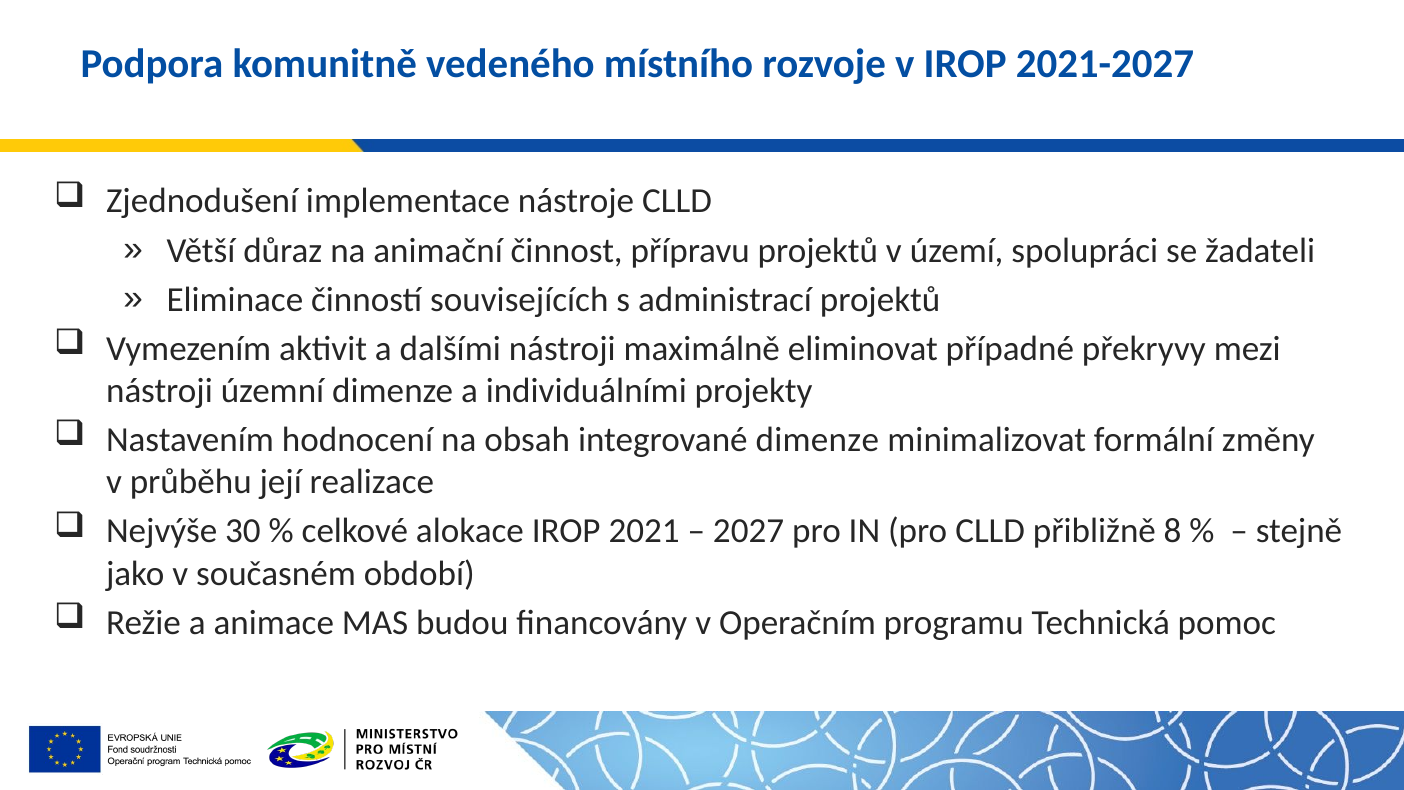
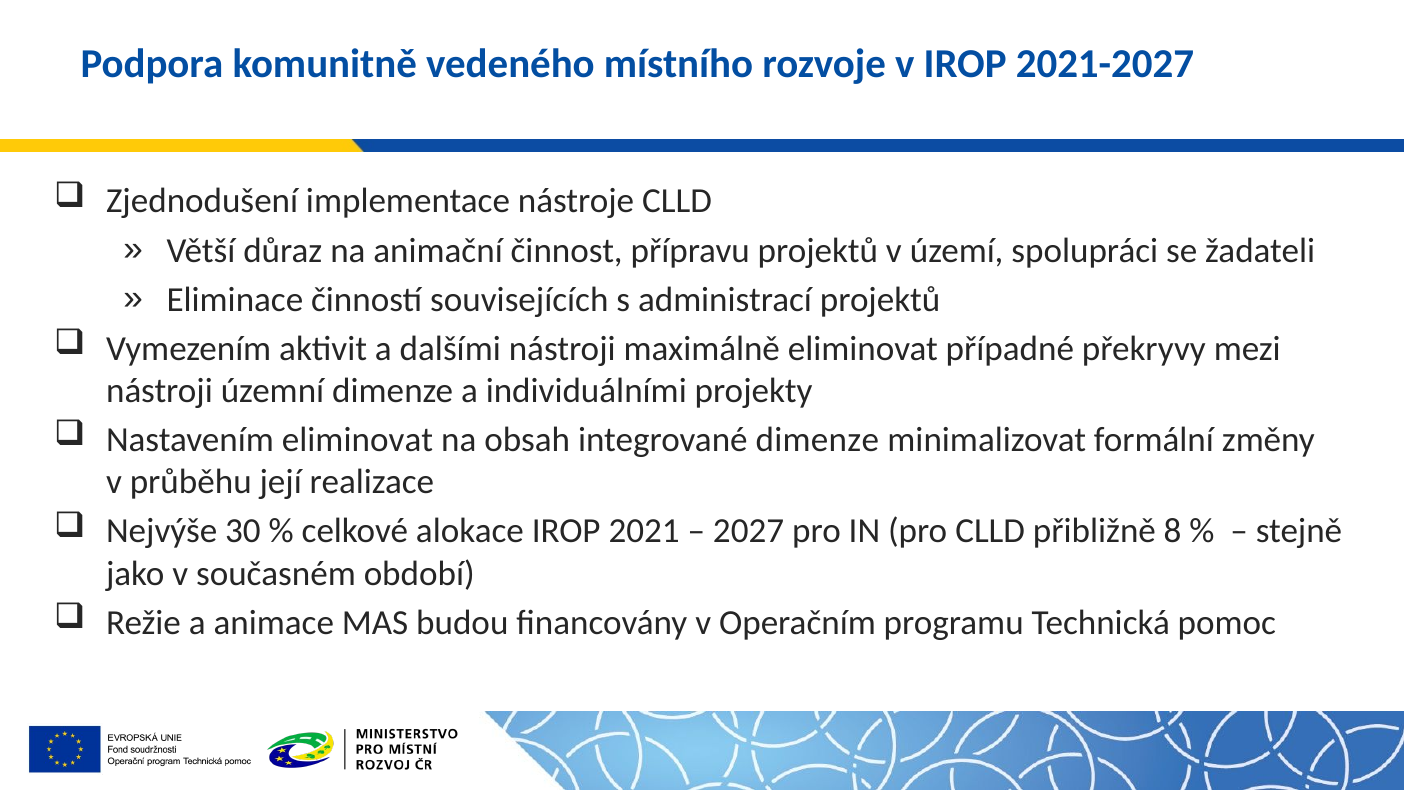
Nastavením hodnocení: hodnocení -> eliminovat (357, 440)
